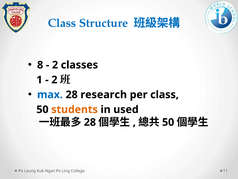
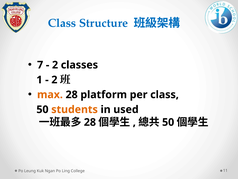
8: 8 -> 7 (40, 65)
max colour: blue -> orange (50, 94)
research: research -> platform (104, 94)
